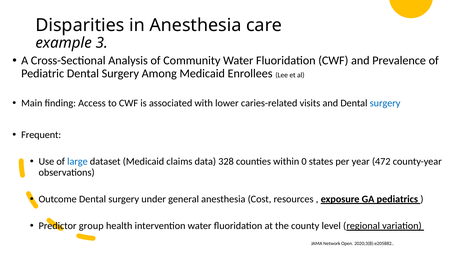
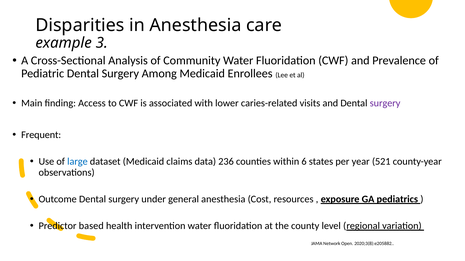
surgery colour: blue -> purple (385, 103)
328: 328 -> 236 (226, 162)
0: 0 -> 6 (304, 162)
472: 472 -> 521 (381, 162)
group: group -> based (91, 226)
